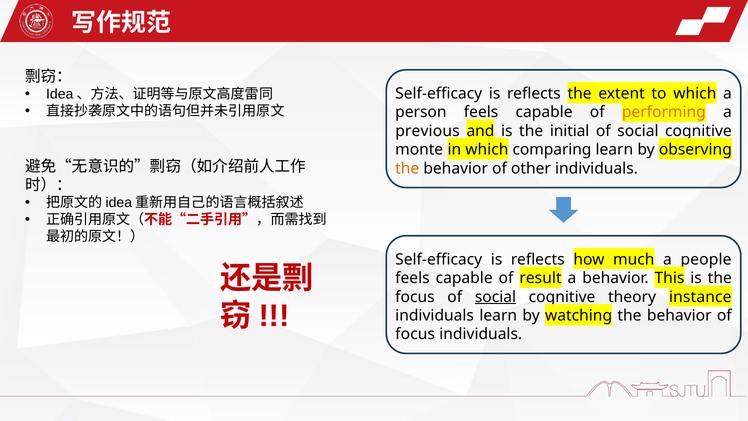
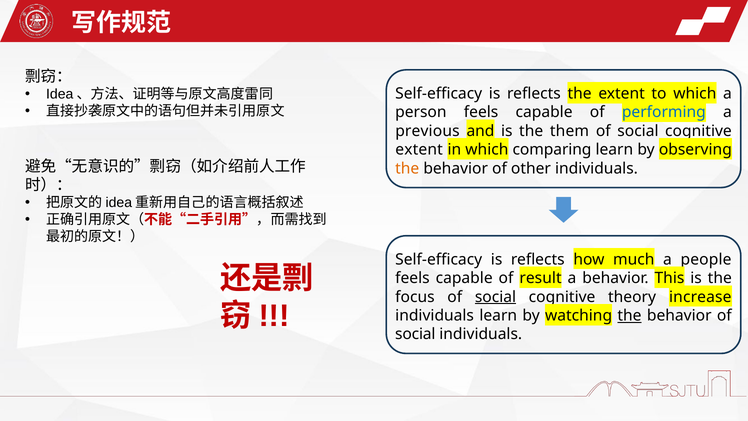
performing colour: orange -> blue (664, 112)
initial: initial -> them (570, 131)
monte: monte -> extent (419, 150)
instance: instance -> increase (700, 297)
the underline: none -> present (629, 315)
focus: focus -> social (415, 334)
